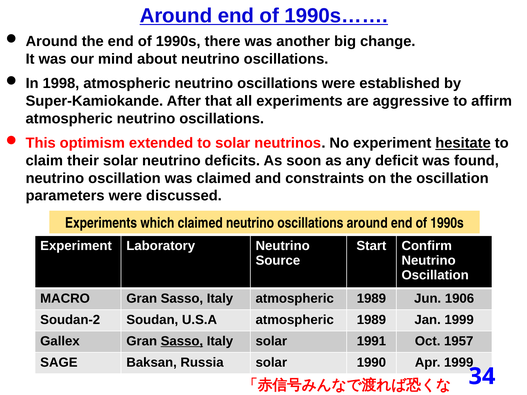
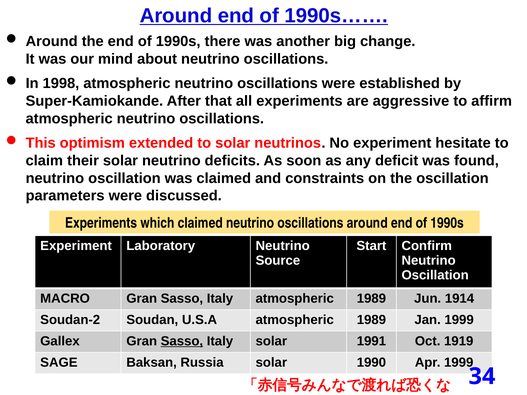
hesitate underline: present -> none (463, 143)
1906: 1906 -> 1914 (459, 299)
1957: 1957 -> 1919 (459, 341)
